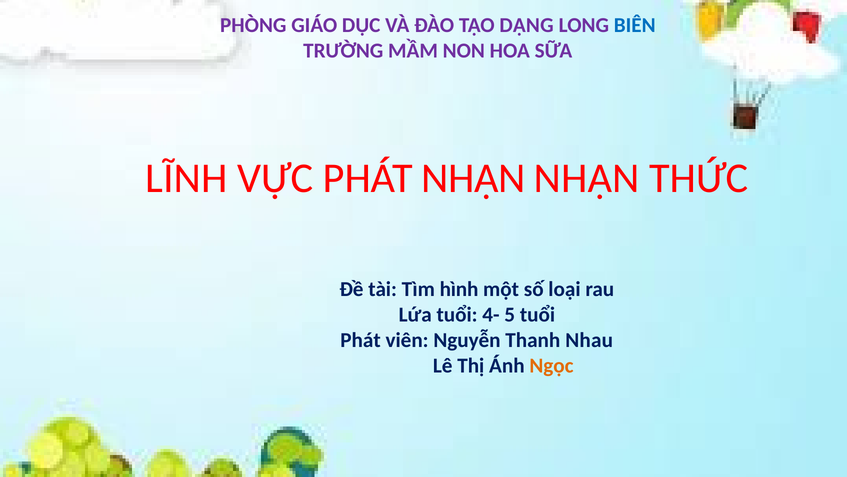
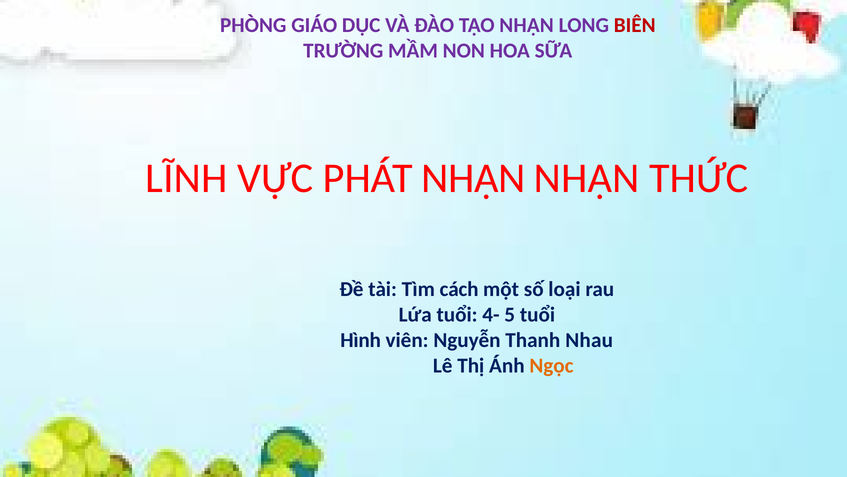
TẠO DẠNG: DẠNG -> NHẬN (527, 25)
BIÊN colour: blue -> red (635, 25)
hình: hình -> cách (459, 289)
Phát: Phát -> Hình (361, 340)
